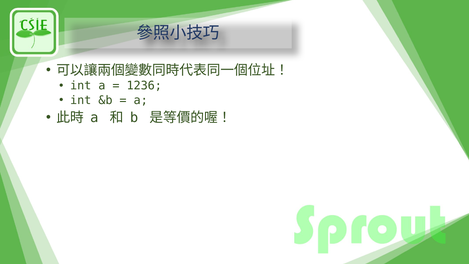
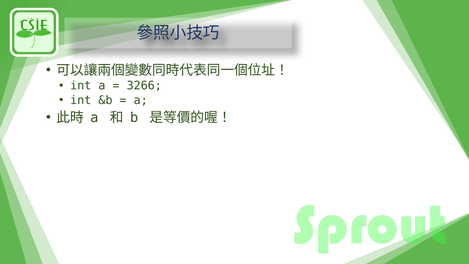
1236: 1236 -> 3266 (144, 86)
